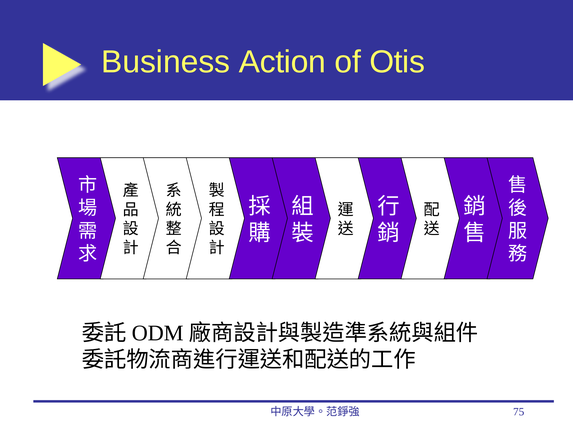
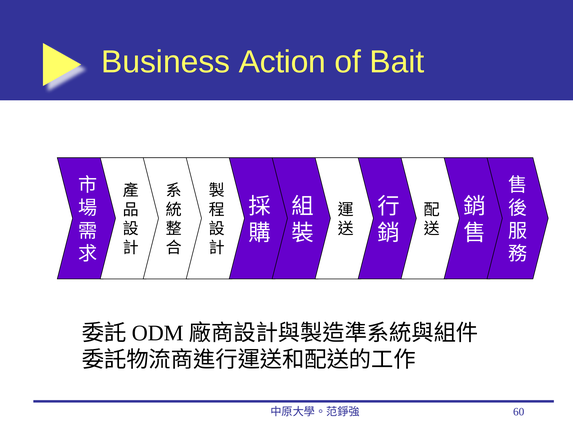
Otis: Otis -> Bait (397, 62)
75: 75 -> 60 (519, 411)
